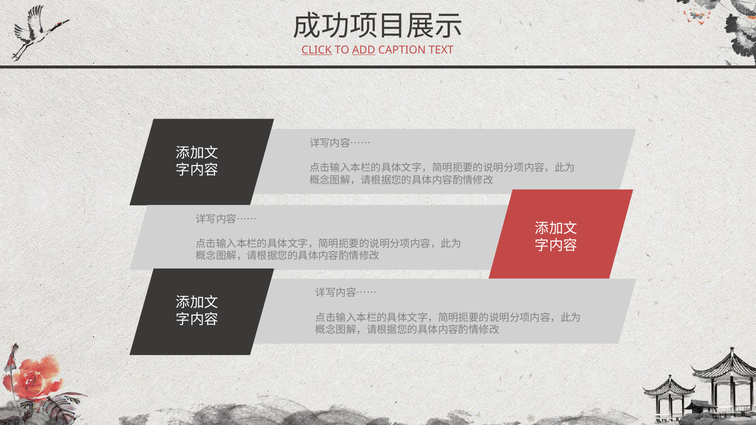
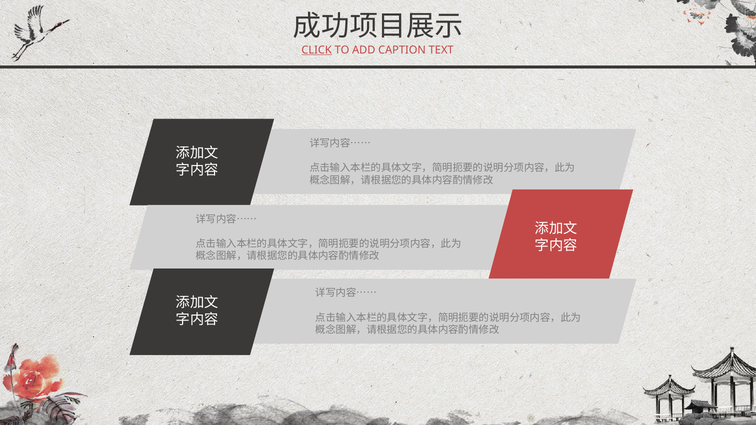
ADD underline: present -> none (364, 50)
